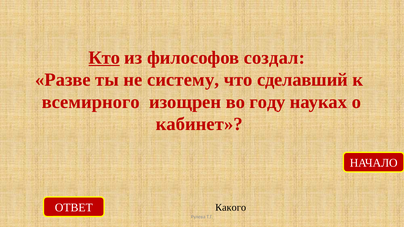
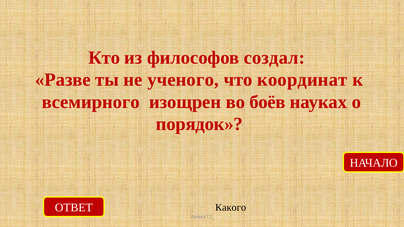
Кто underline: present -> none (104, 58)
систему: систему -> ученого (183, 80)
сделавший: сделавший -> координат (302, 80)
году: году -> боёв (268, 102)
кабинет: кабинет -> порядок (199, 124)
